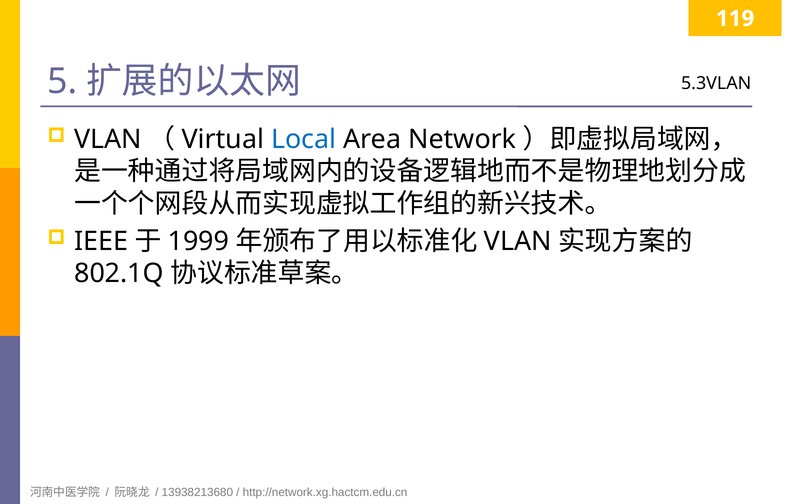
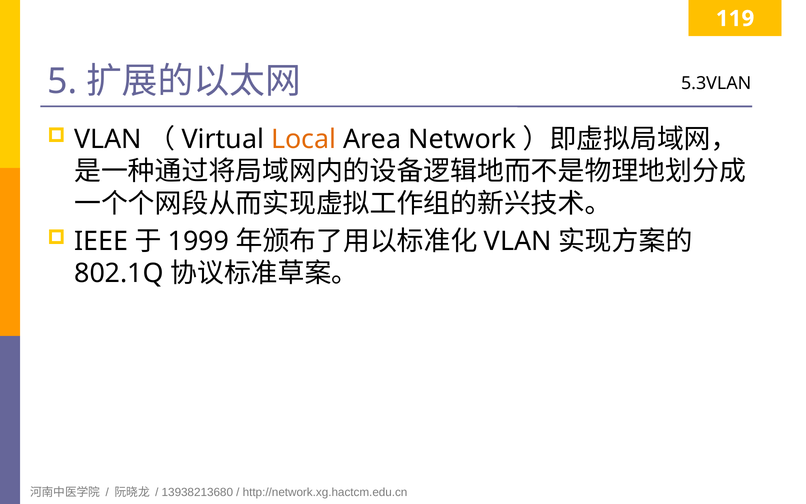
Local colour: blue -> orange (304, 139)
